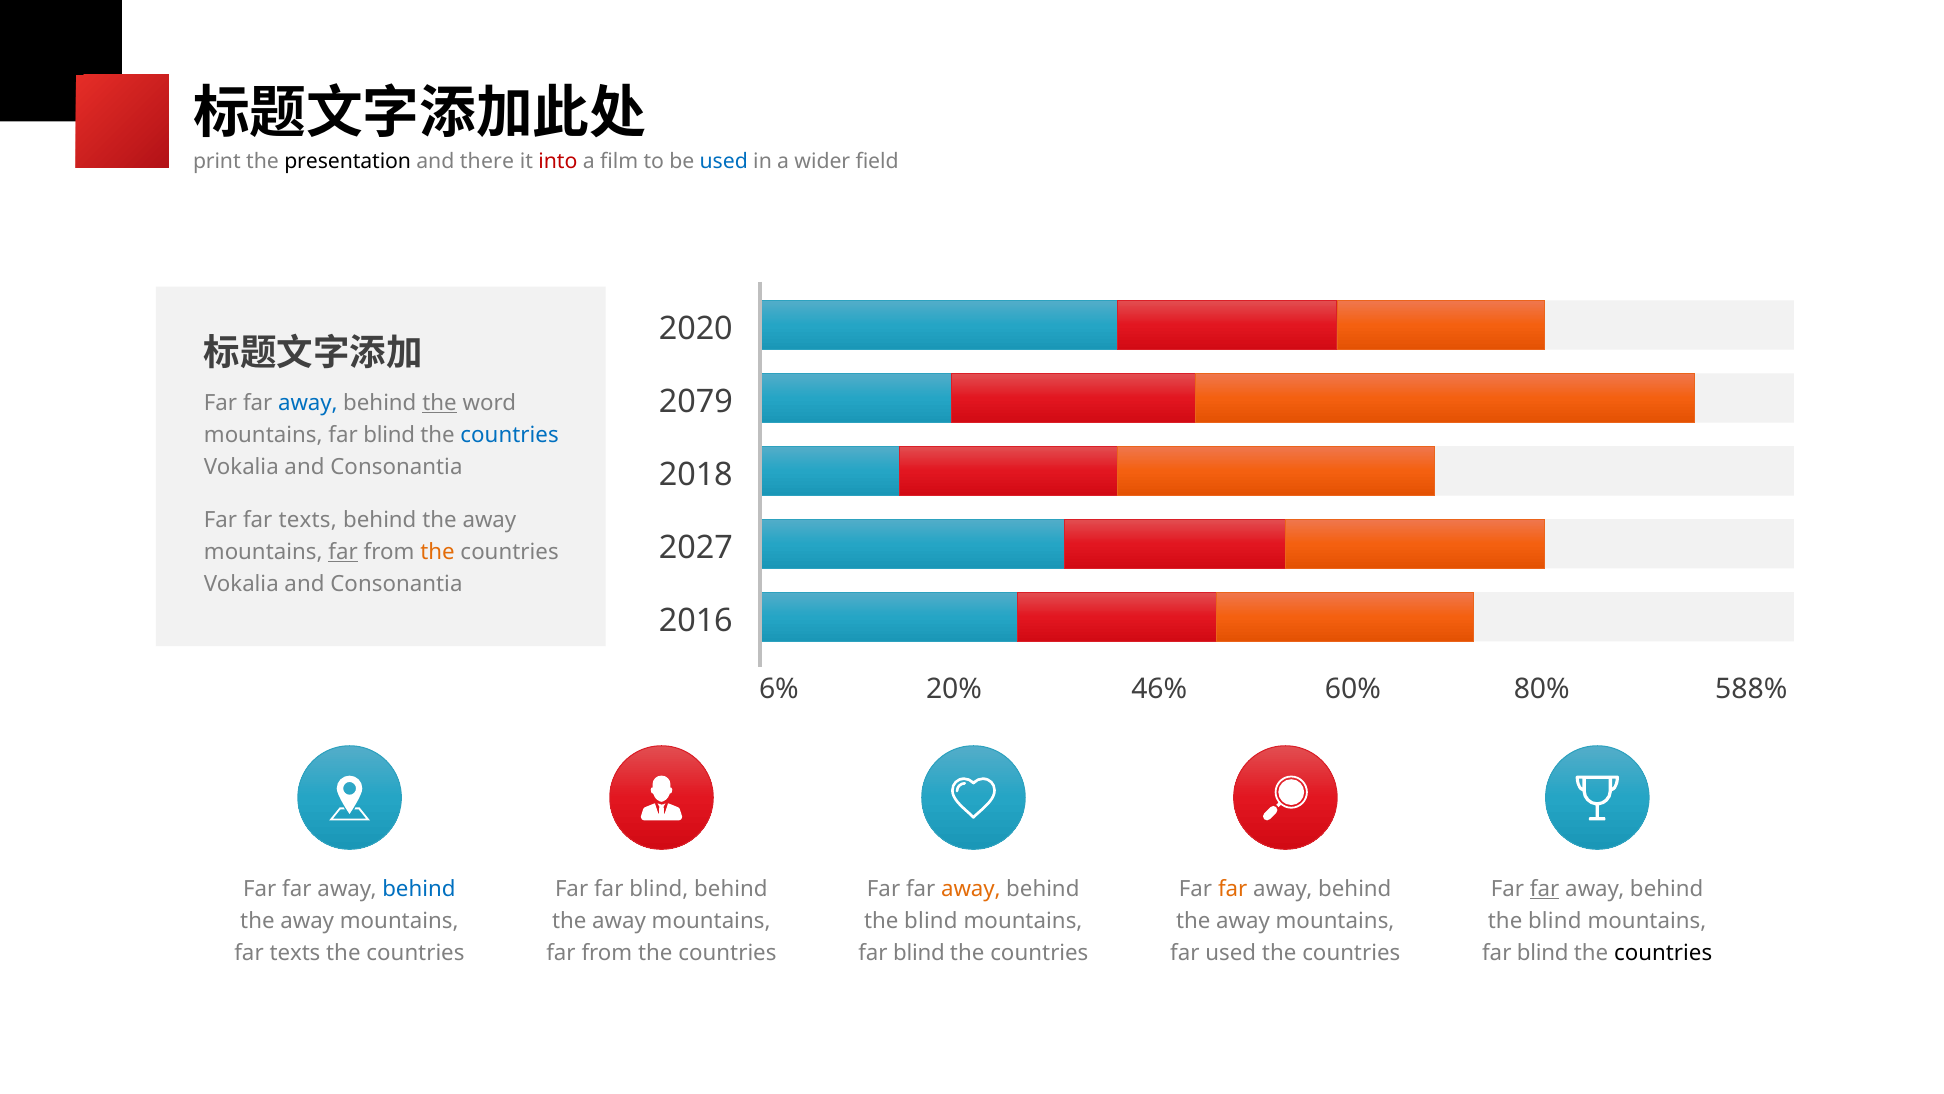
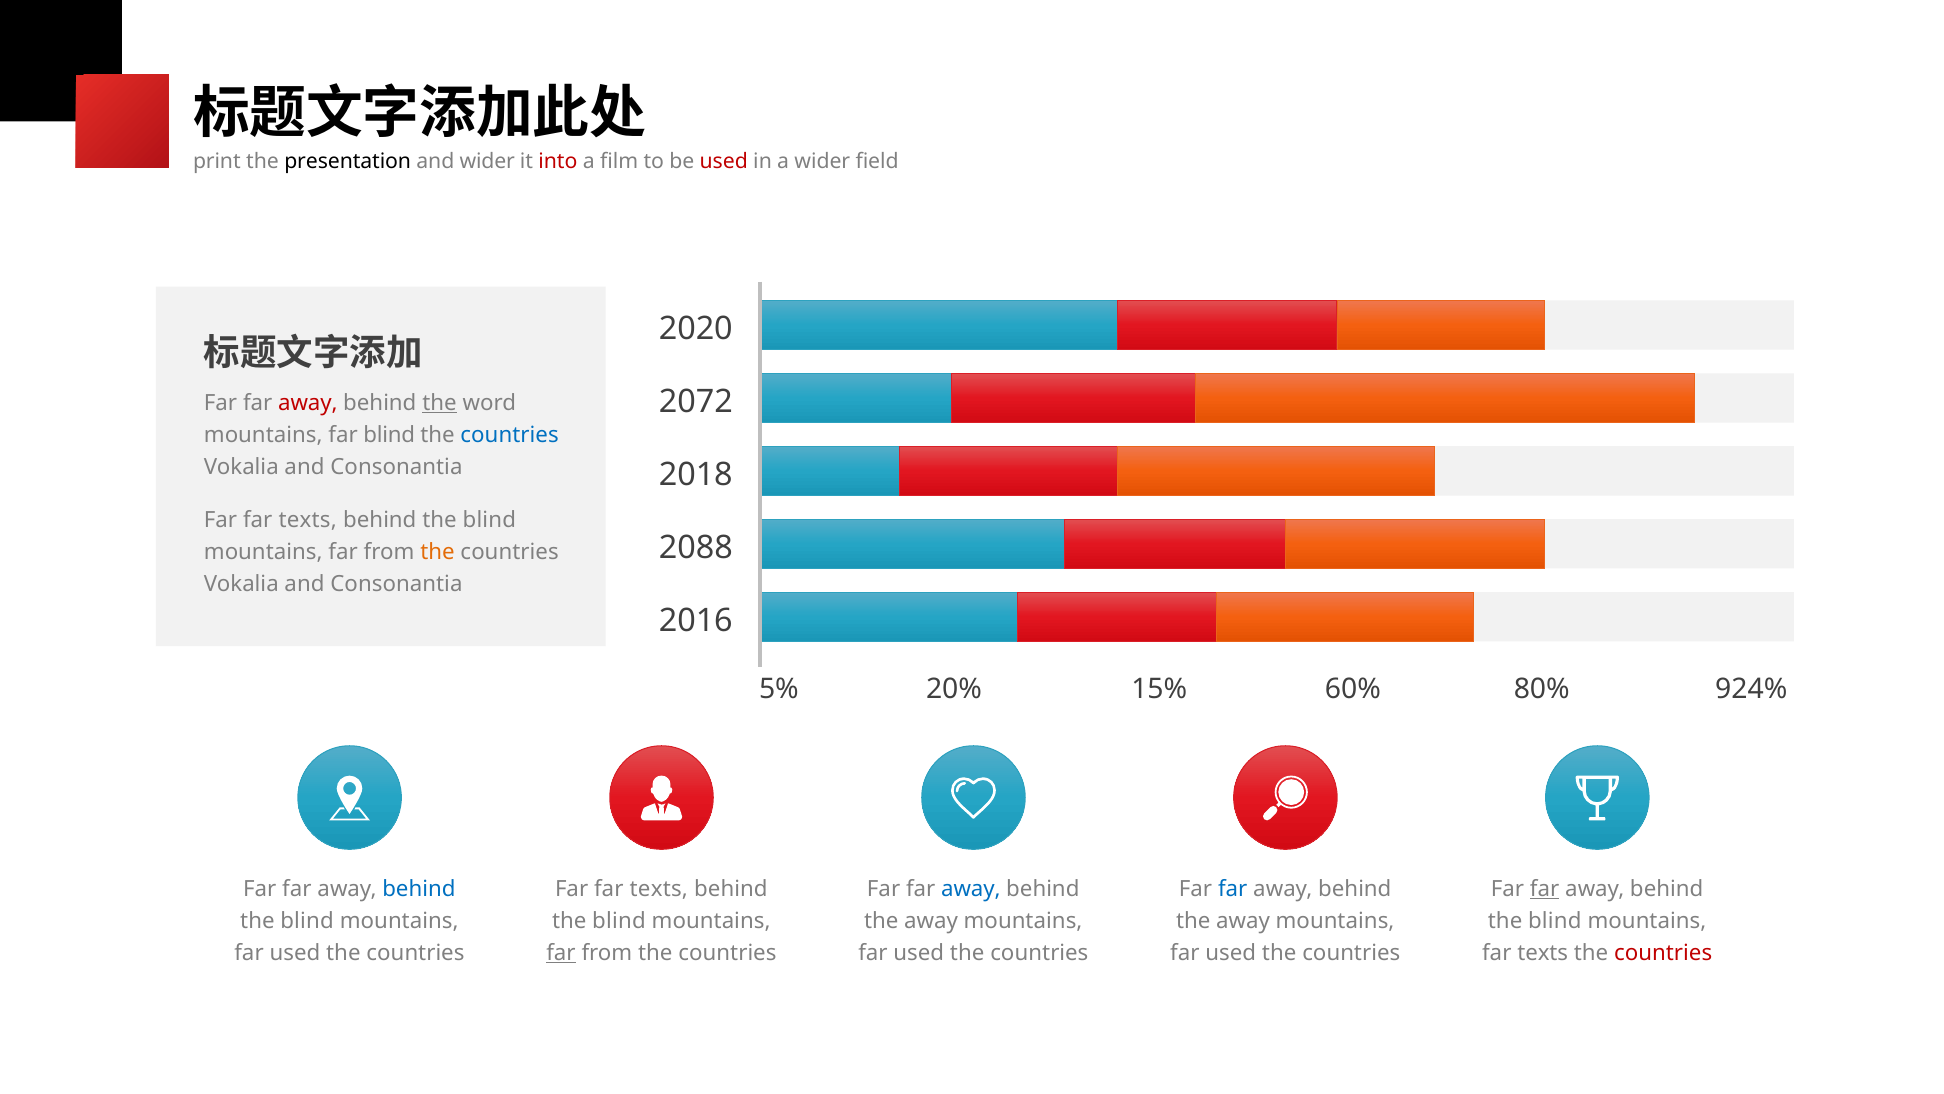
and there: there -> wider (487, 162)
used colour: blue -> red (724, 162)
2079: 2079 -> 2072 (696, 402)
away colour: blue -> red (308, 402)
away: away -> blind (489, 520)
2027: 2027 -> 2088 (696, 548)
far underline: present -> none (343, 552)
6%: 6% -> 5% (779, 689)
46%: 46% -> 15% (1159, 689)
588%: 588% -> 924% (1751, 689)
blind: blind -> texts (659, 888)
away colour: orange -> blue (971, 888)
far colour: orange -> blue (1233, 888)
away: away -> blind (307, 920)
away: away -> blind (619, 920)
blind: blind -> away (931, 920)
texts: texts -> used (295, 953)
far underline: none -> present (561, 953)
blind: blind -> used (919, 953)
blind: blind -> texts (1543, 953)
countries colour: black -> red (1663, 953)
